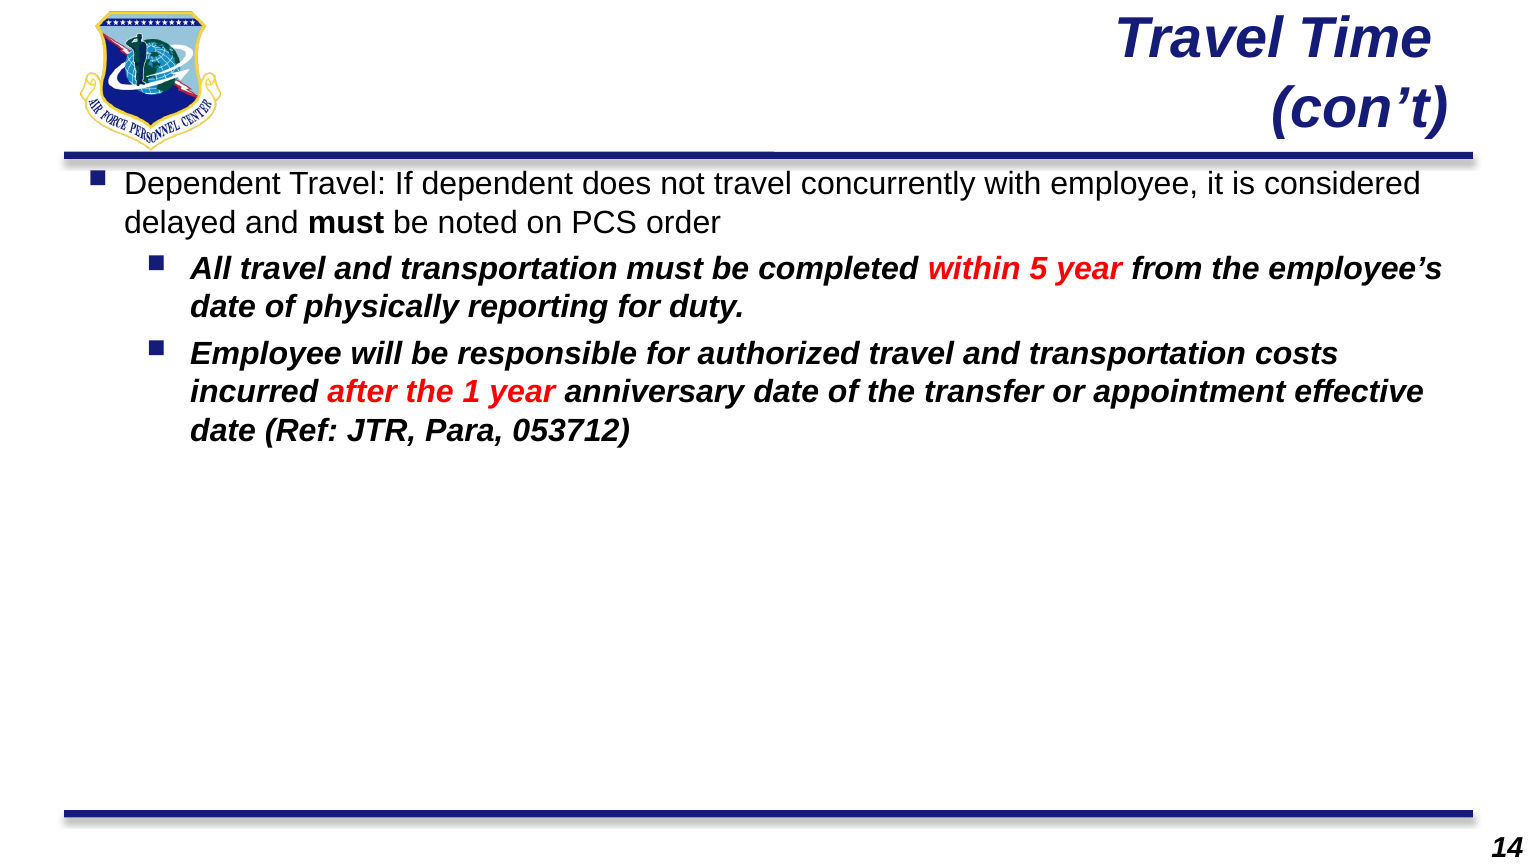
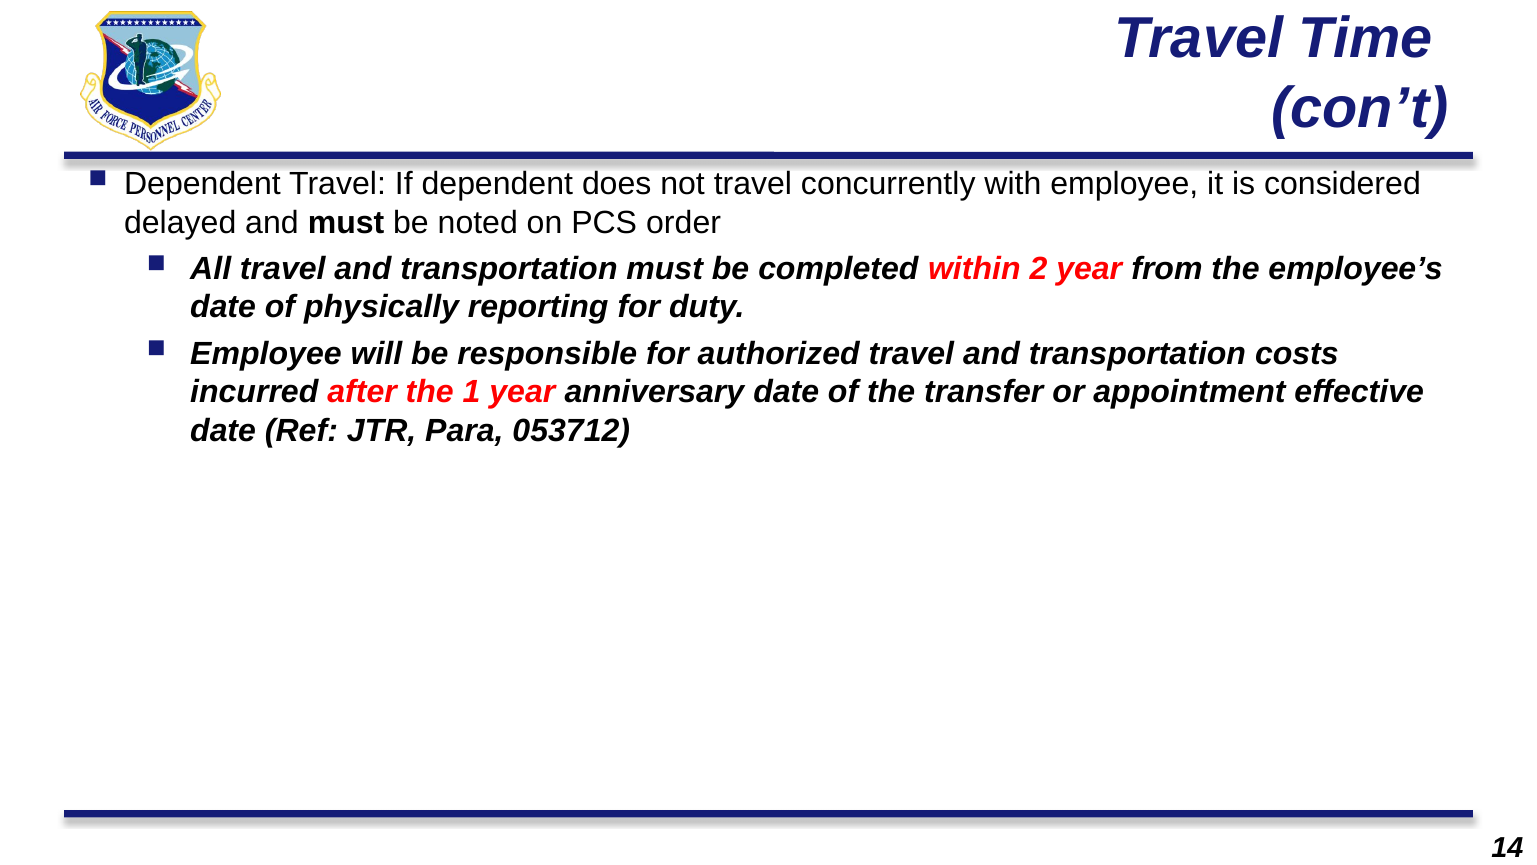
5: 5 -> 2 (1038, 269)
